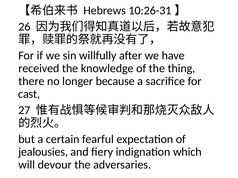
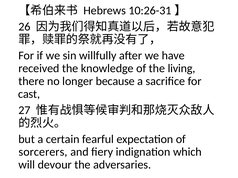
thing: thing -> living (181, 69)
jealousies: jealousies -> sorcerers (43, 152)
